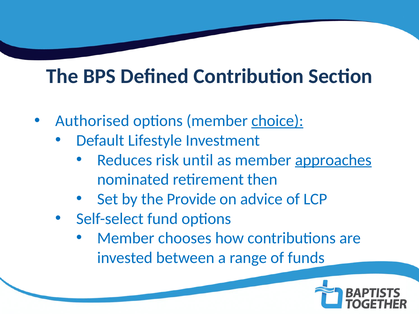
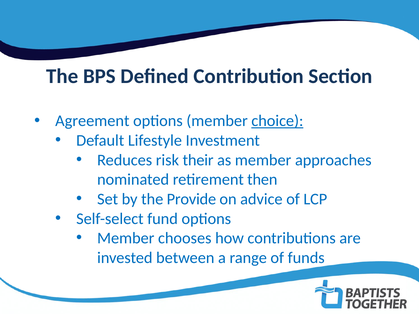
Authorised: Authorised -> Agreement (92, 121)
until: until -> their (198, 160)
approaches underline: present -> none (333, 160)
